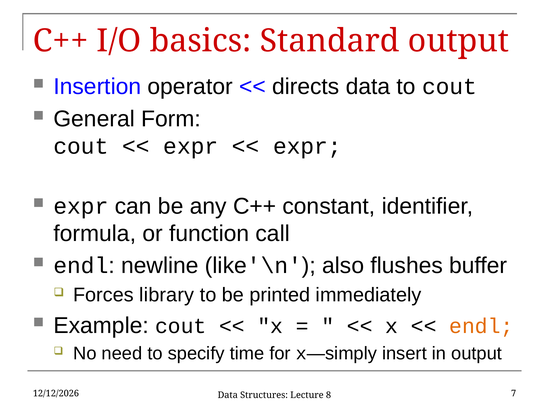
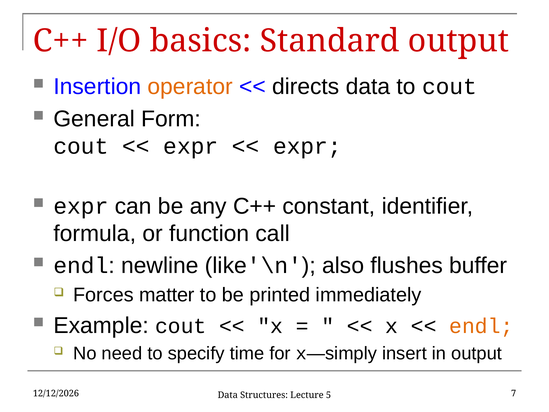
operator colour: black -> orange (190, 87)
library: library -> matter (167, 295)
8: 8 -> 5 (329, 395)
